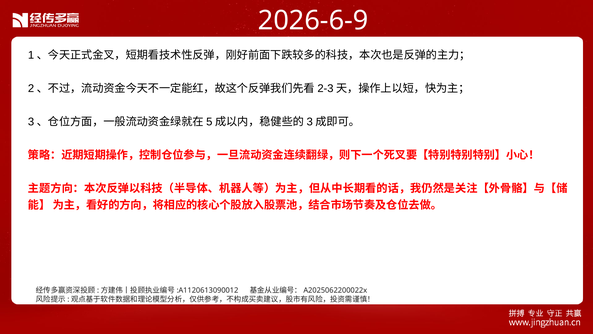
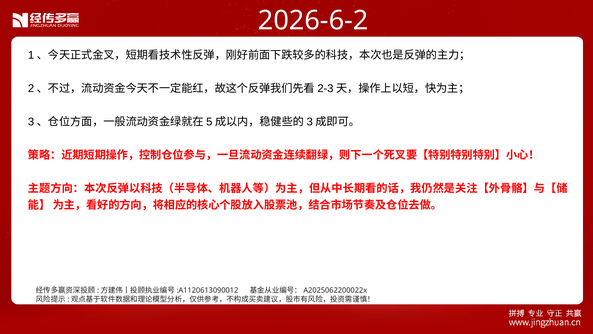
2026-6-9: 2026-6-9 -> 2026-6-2 (313, 20)
